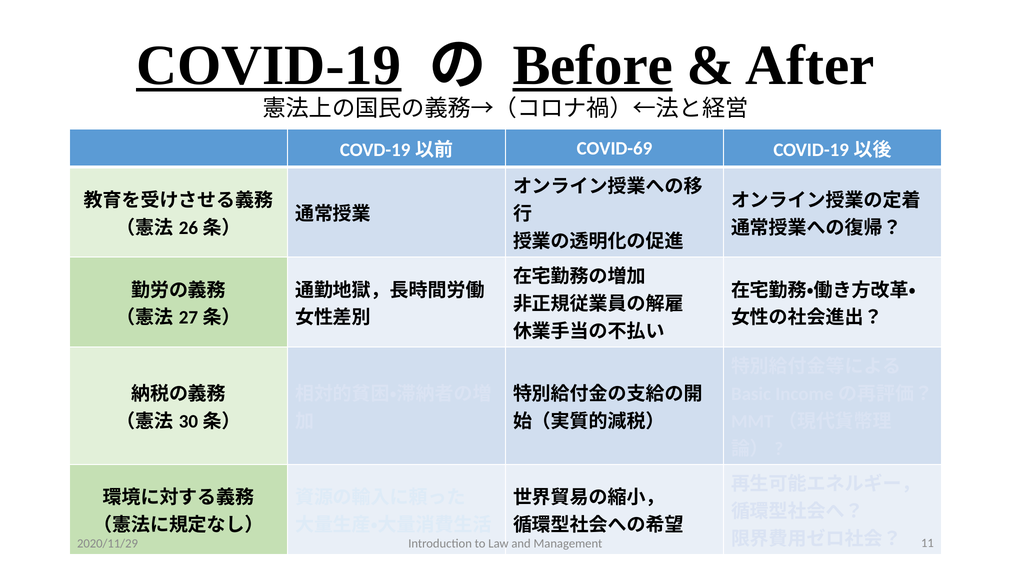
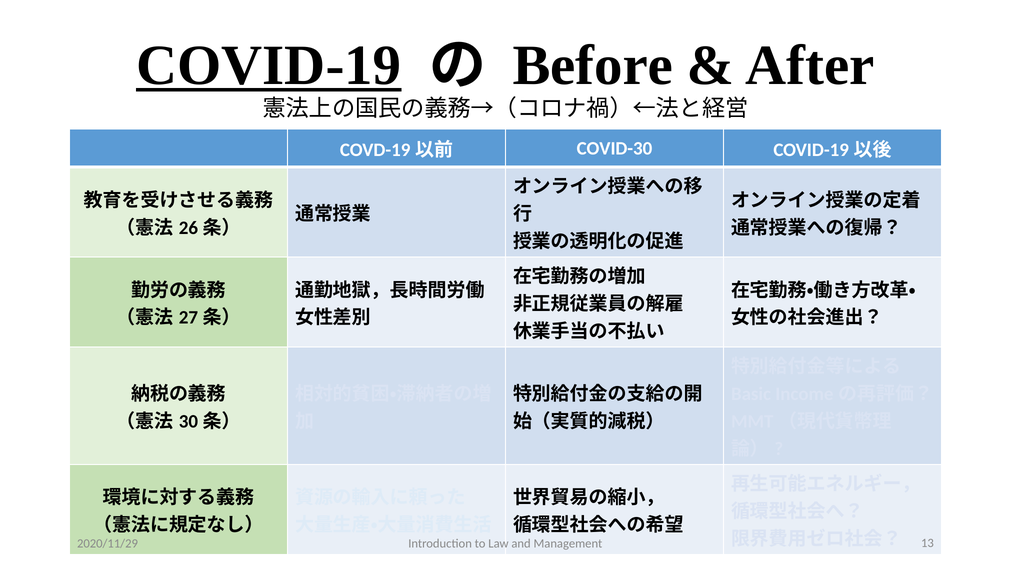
Before underline: present -> none (593, 65)
COVID-69: COVID-69 -> COVID-30 (614, 148)
11: 11 -> 13 (927, 543)
